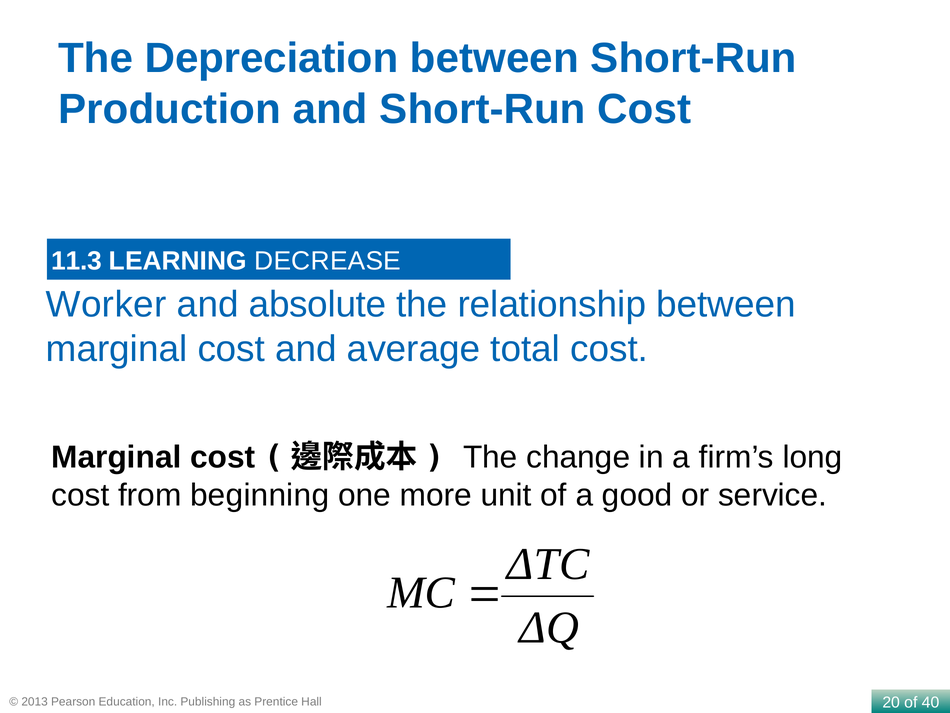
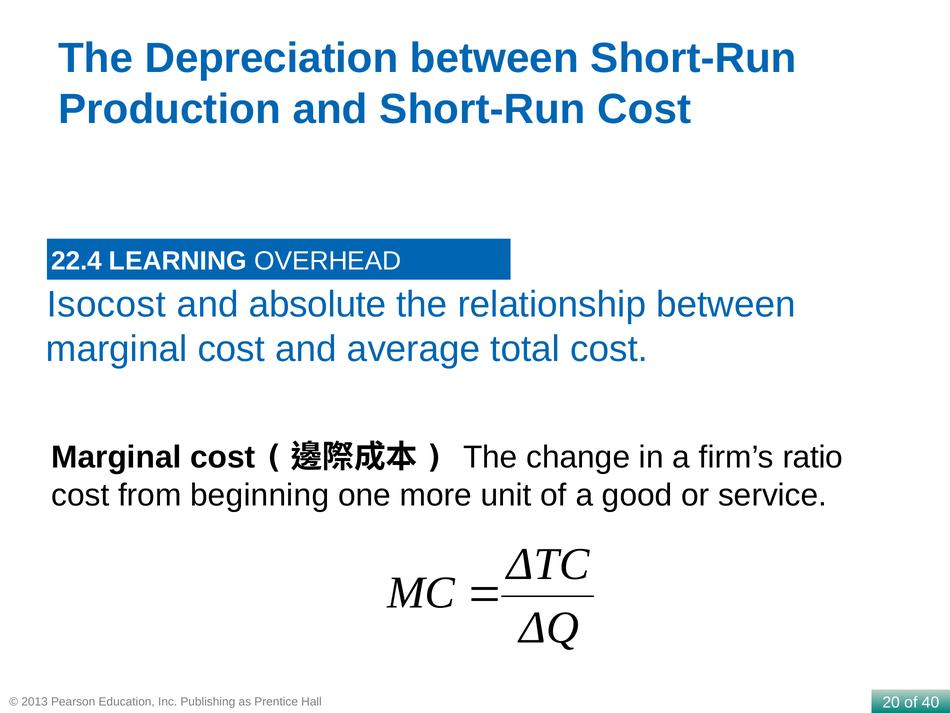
11.3: 11.3 -> 22.4 (77, 261)
DECREASE: DECREASE -> OVERHEAD (328, 261)
Worker: Worker -> Isocost (106, 304)
long: long -> ratio (813, 457)
